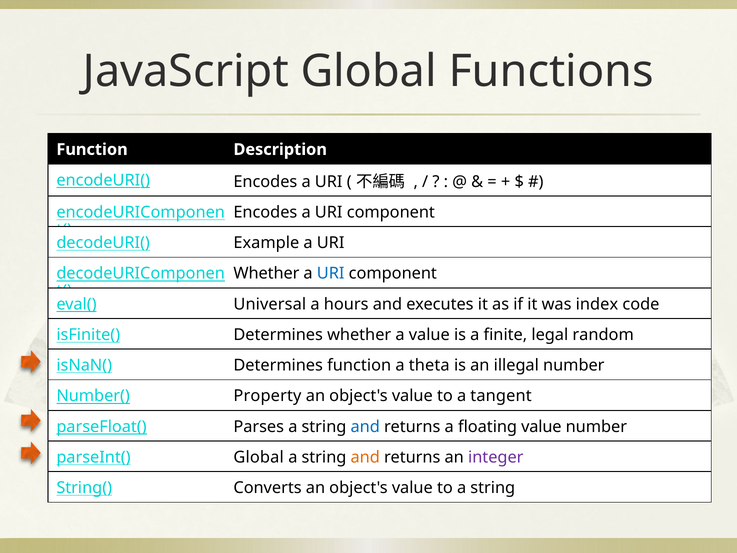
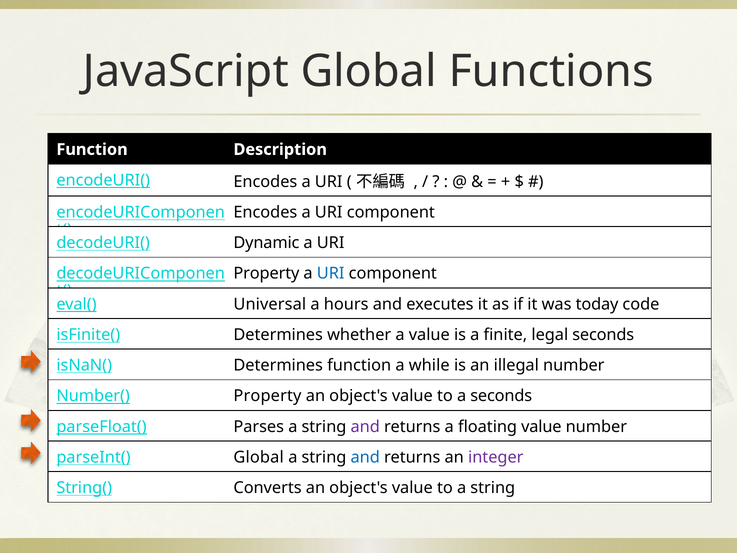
Example: Example -> Dynamic (266, 243)
Whether: Whether -> Property (266, 273)
index: index -> today (597, 304)
legal random: random -> seconds (603, 335)
theta: theta -> while (429, 365)
a tangent: tangent -> seconds (501, 396)
and colour: blue -> purple (365, 426)
and colour: orange -> blue (365, 457)
